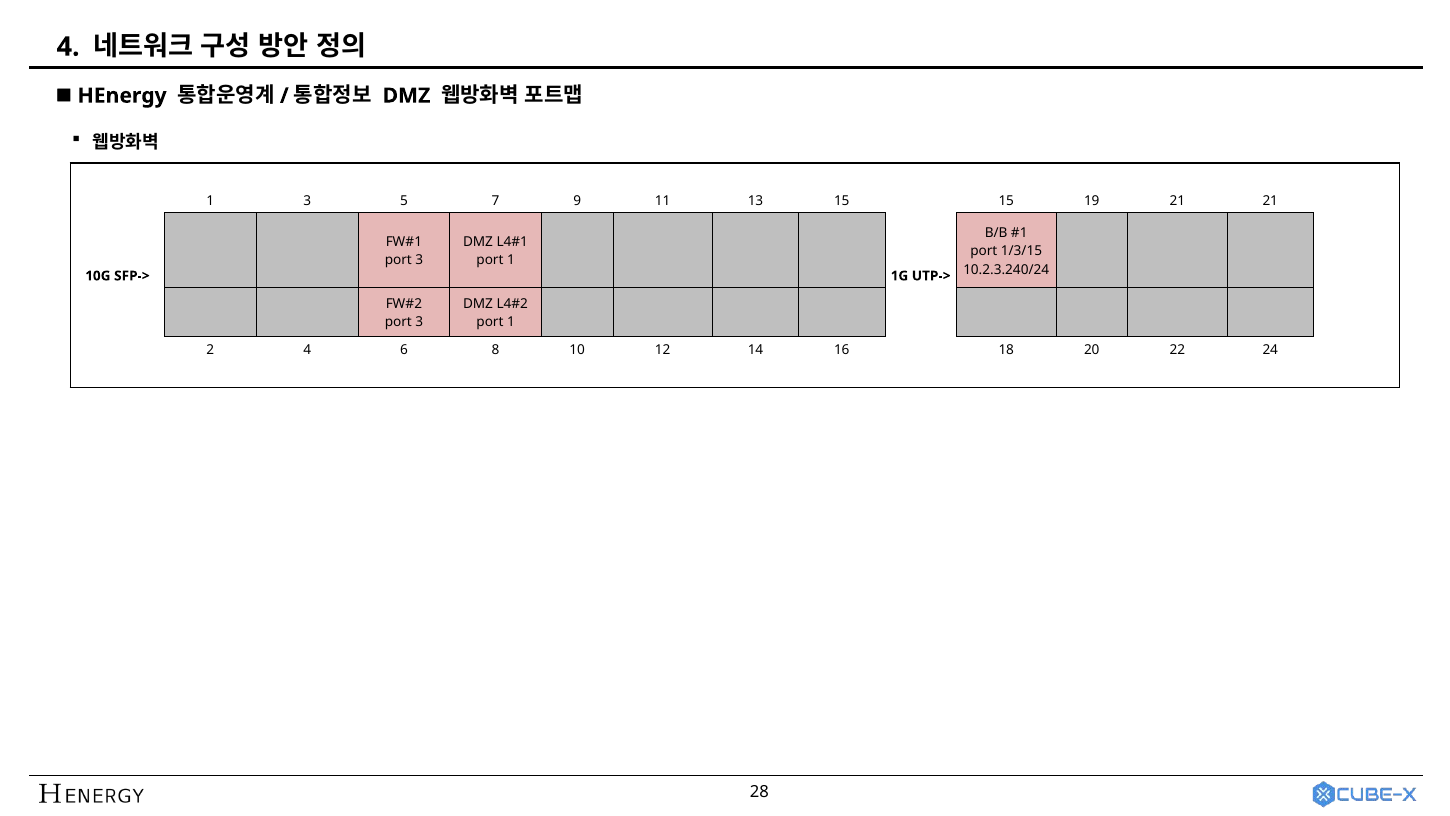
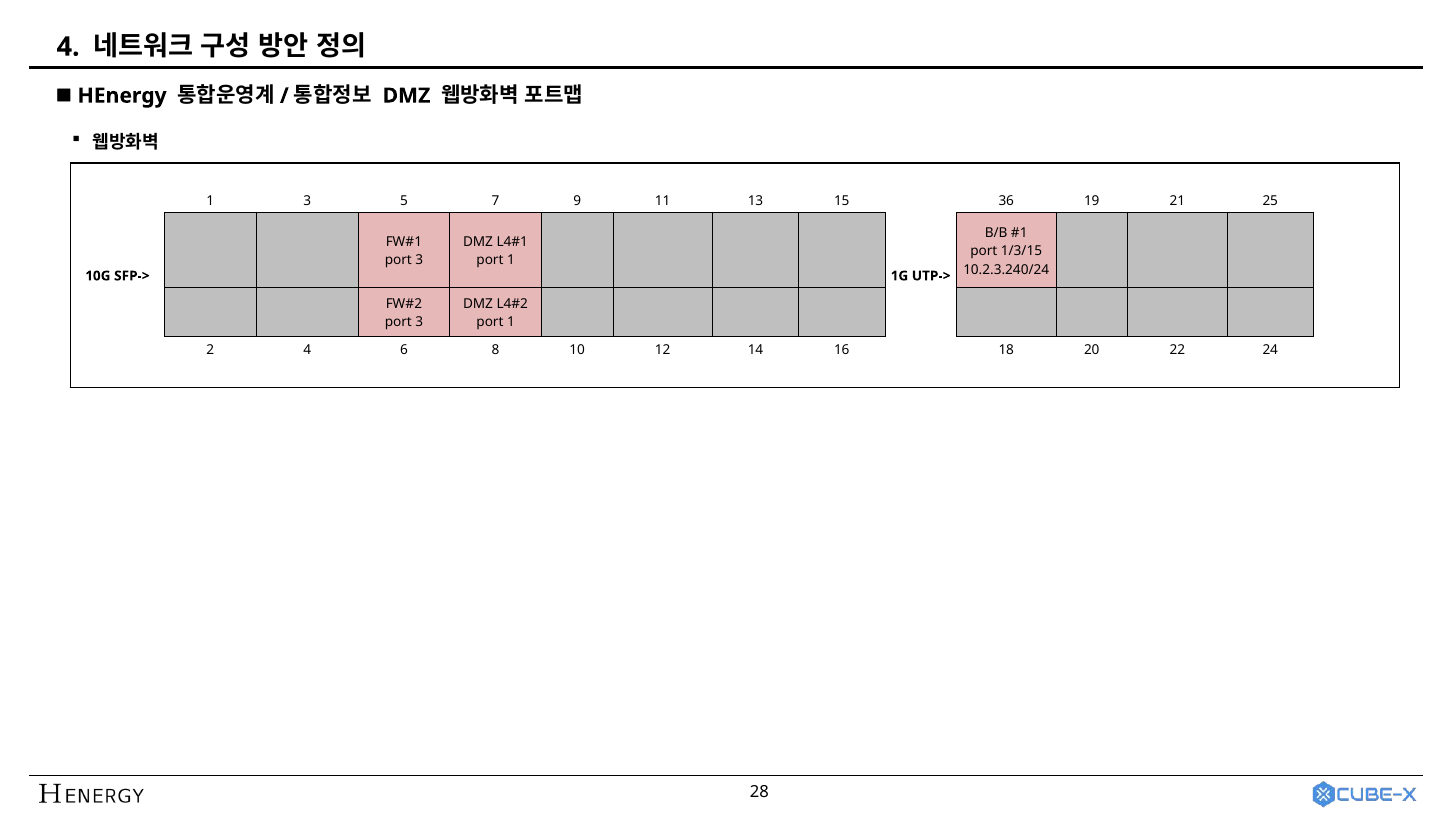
15 15: 15 -> 36 (1006, 201)
21 21: 21 -> 25 (1270, 201)
